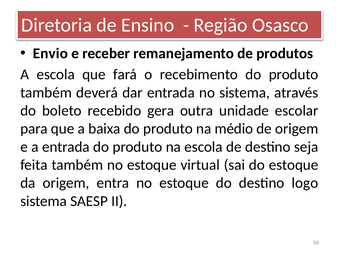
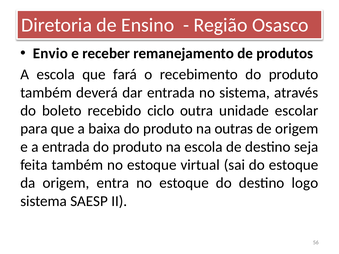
gera: gera -> ciclo (161, 111)
médio: médio -> outras (234, 129)
